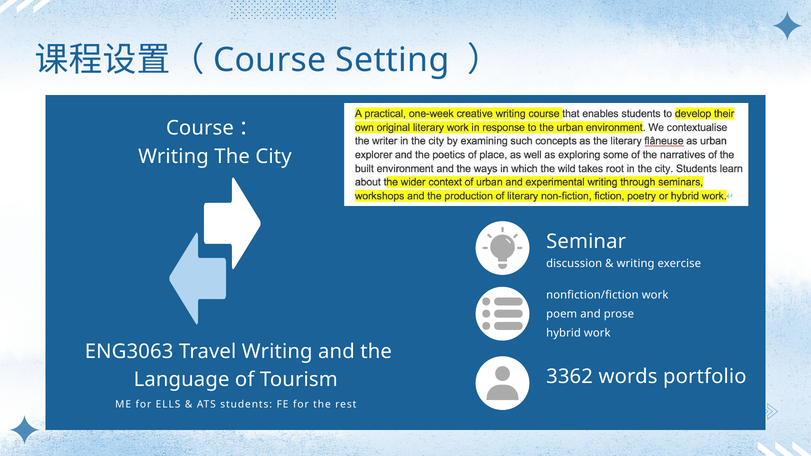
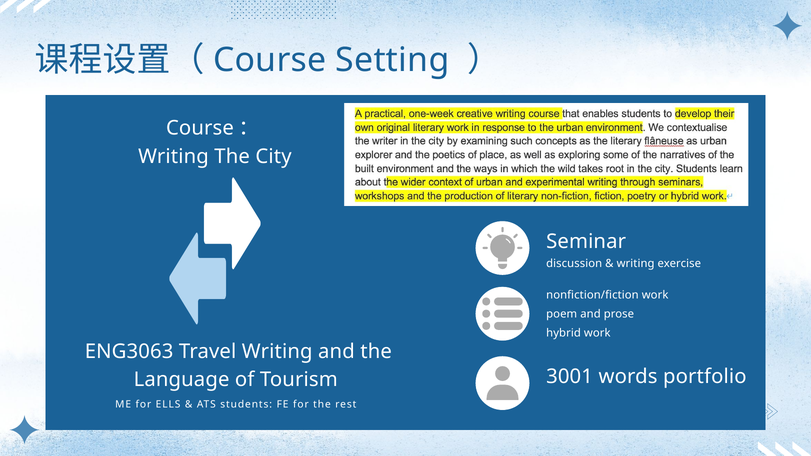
3362: 3362 -> 3001 (570, 377)
